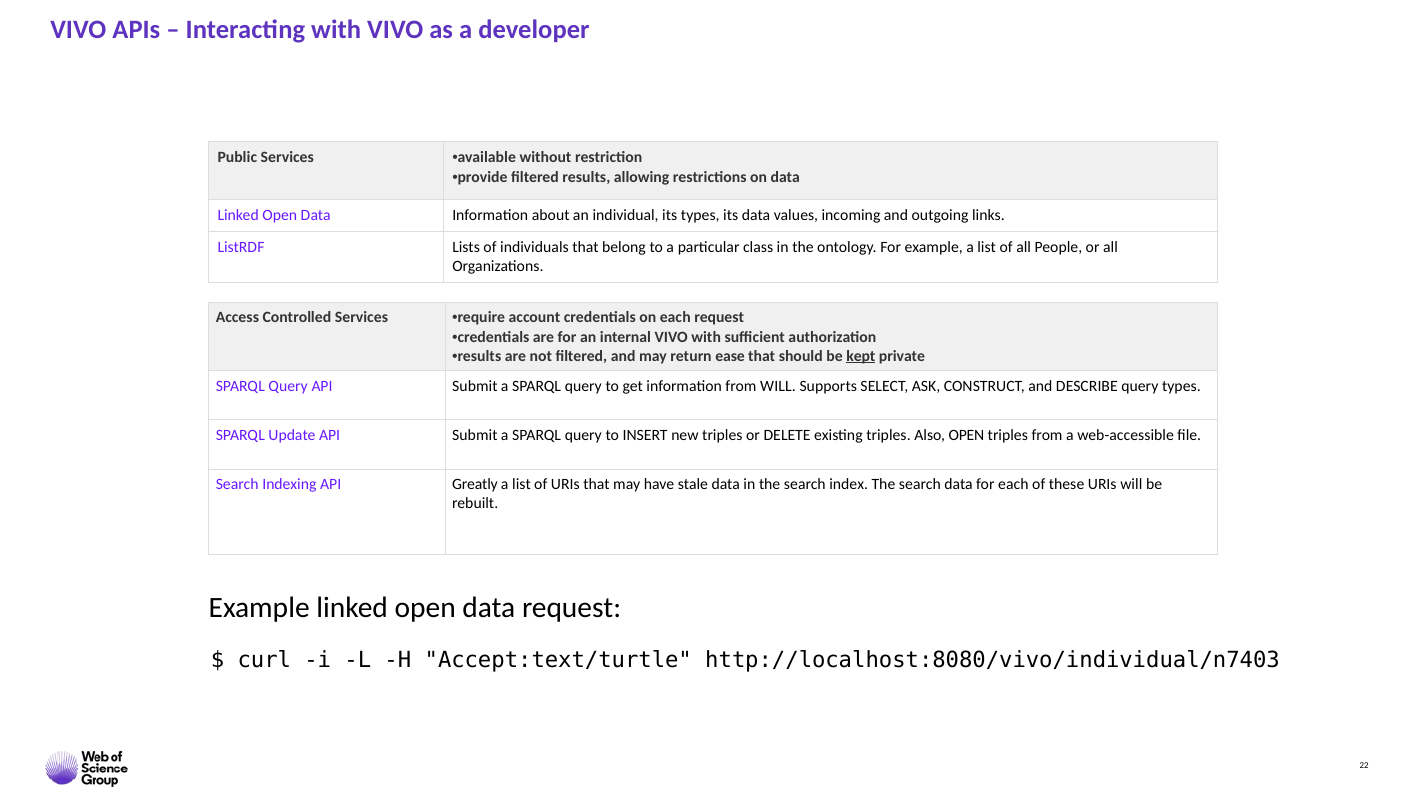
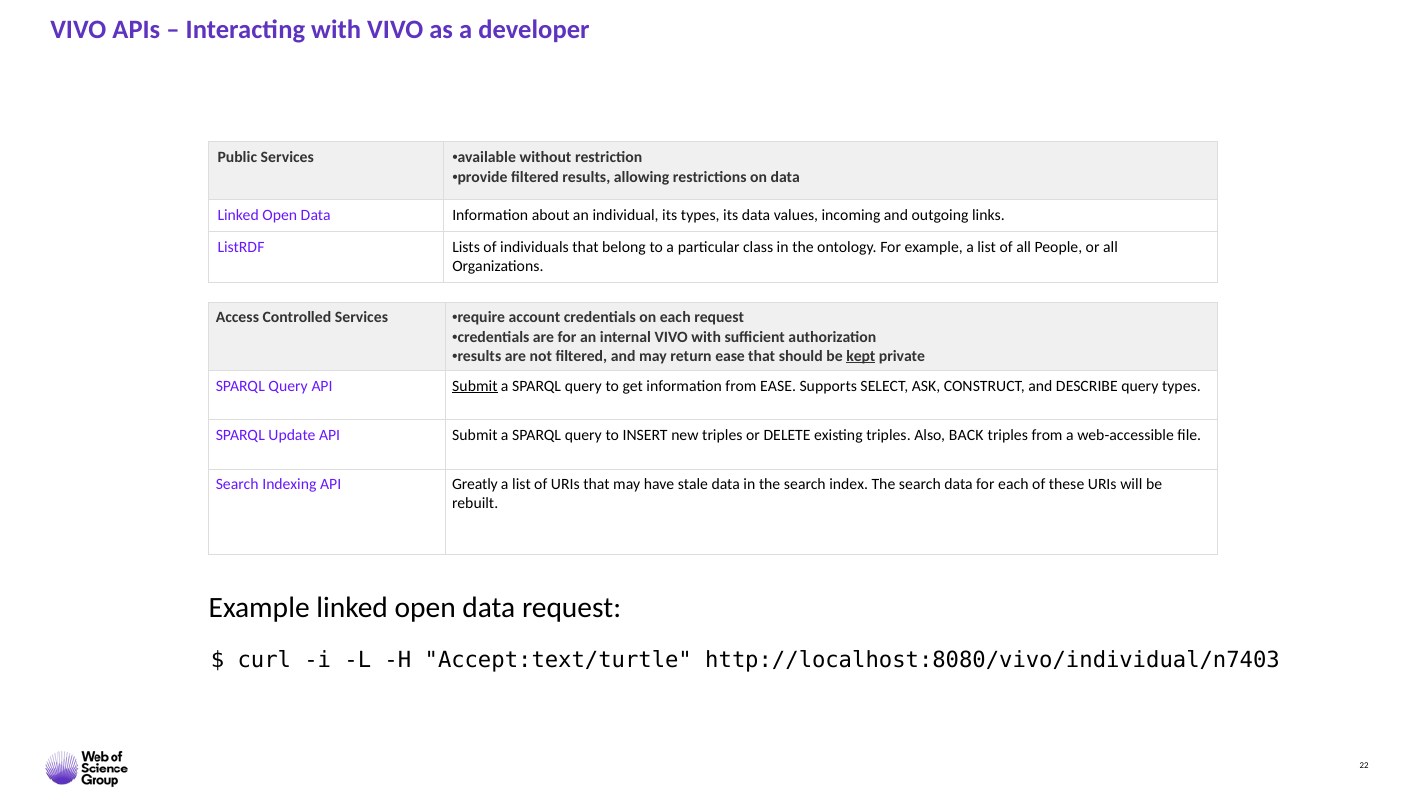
Submit underline: none -> present (475, 386)
from WILL: WILL -> EASE (778, 386)
Also OPEN: OPEN -> BACK (966, 435)
